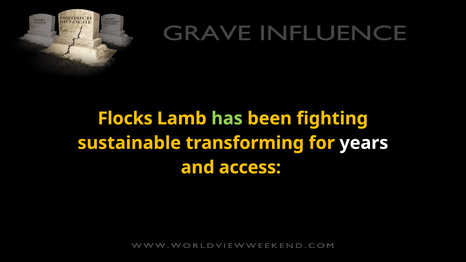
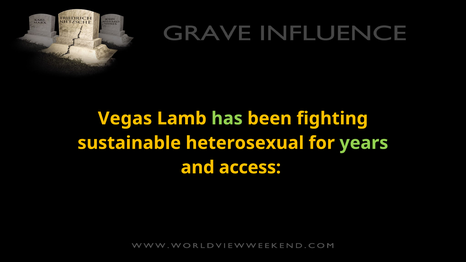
Flocks: Flocks -> Vegas (125, 119)
transforming: transforming -> heterosexual (245, 143)
years colour: white -> light green (364, 143)
